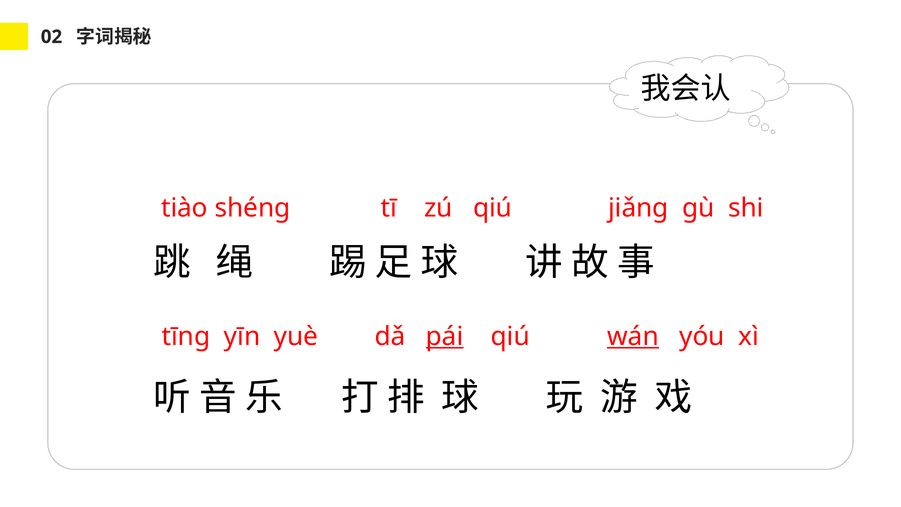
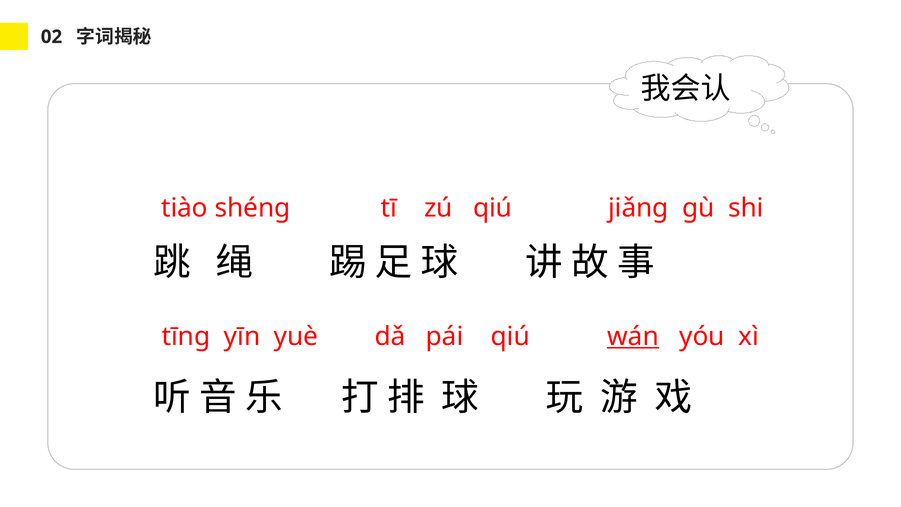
pái underline: present -> none (445, 336)
